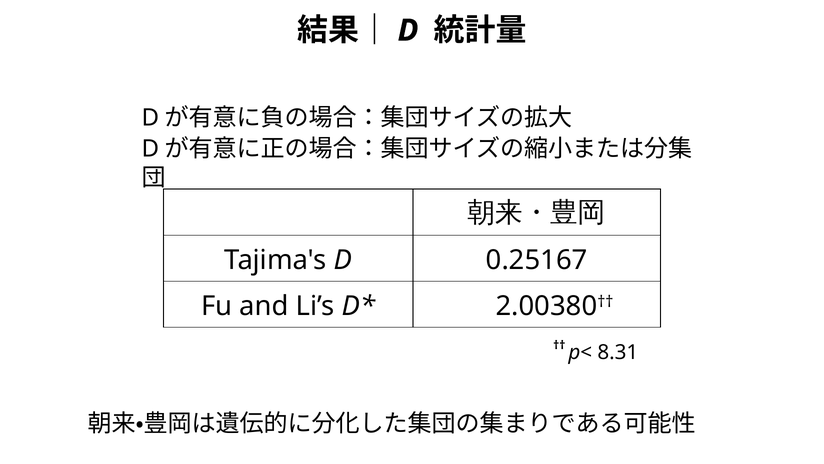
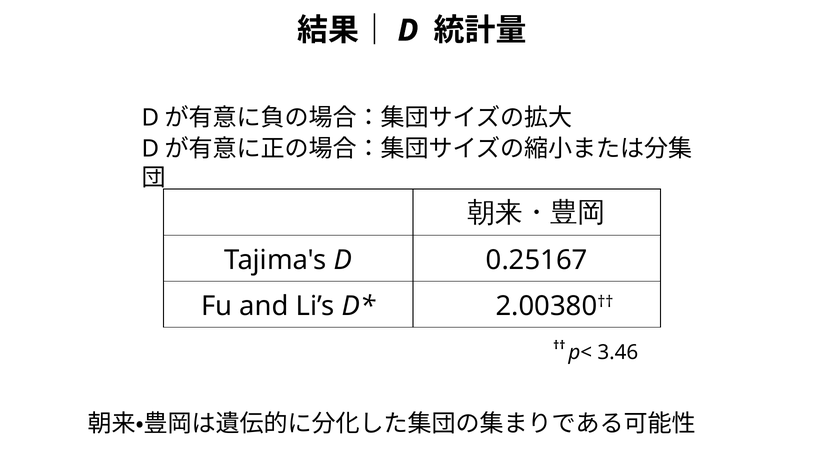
8.31: 8.31 -> 3.46 (618, 352)
